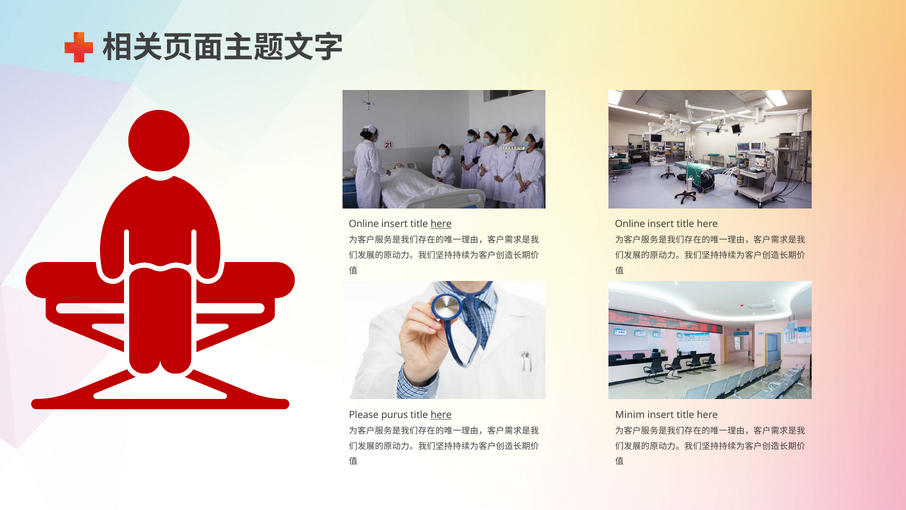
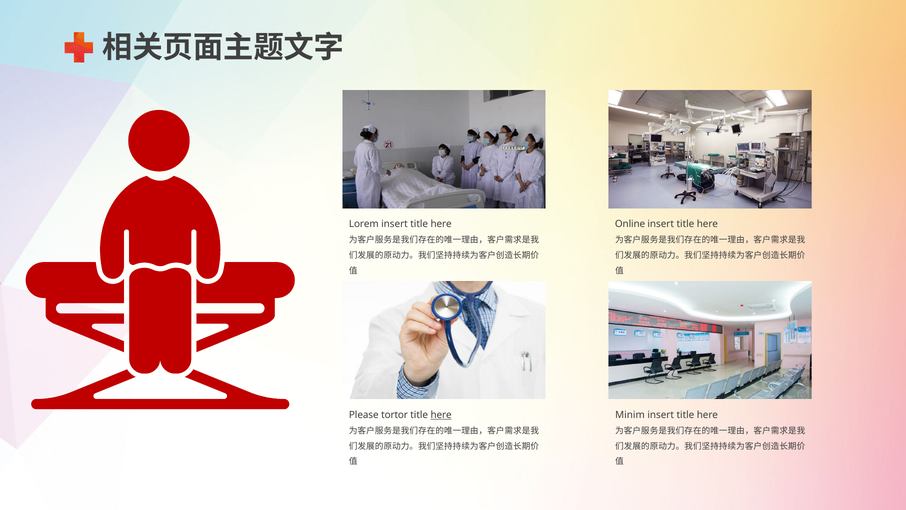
Online: Online -> Lorem (364, 224)
here underline: present -> none (441, 224)
purus: purus -> tortor (395, 415)
